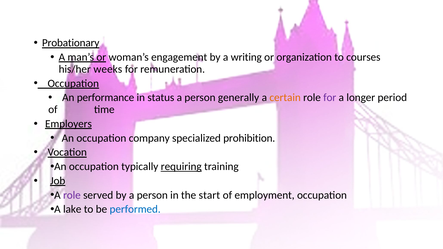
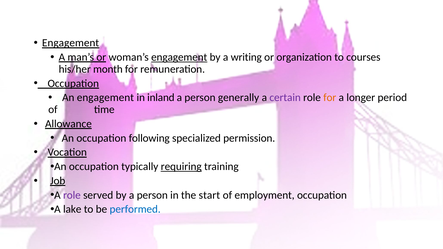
Probationary: Probationary -> Engagement (71, 43)
engagement underline: none -> present (179, 57)
weeks: weeks -> month (108, 69)
An performance: performance -> engagement (105, 98)
status: status -> inland (161, 98)
certain colour: orange -> purple (285, 98)
for colour: purple -> orange (330, 98)
Employers: Employers -> Allowance (68, 124)
company: company -> following (149, 138)
prohibition: prohibition -> permission (249, 138)
